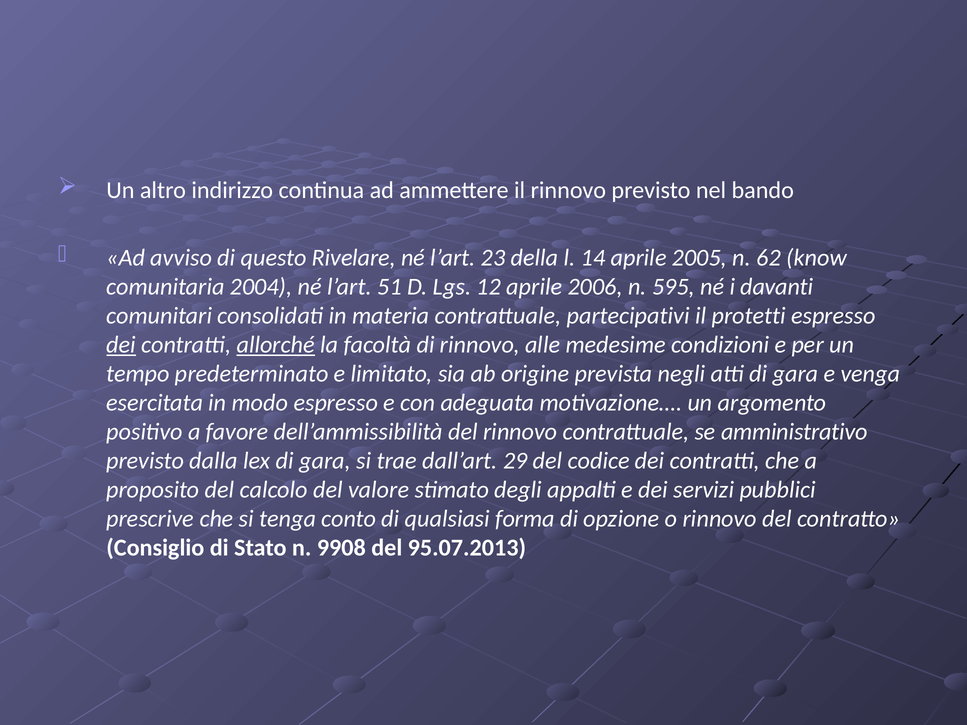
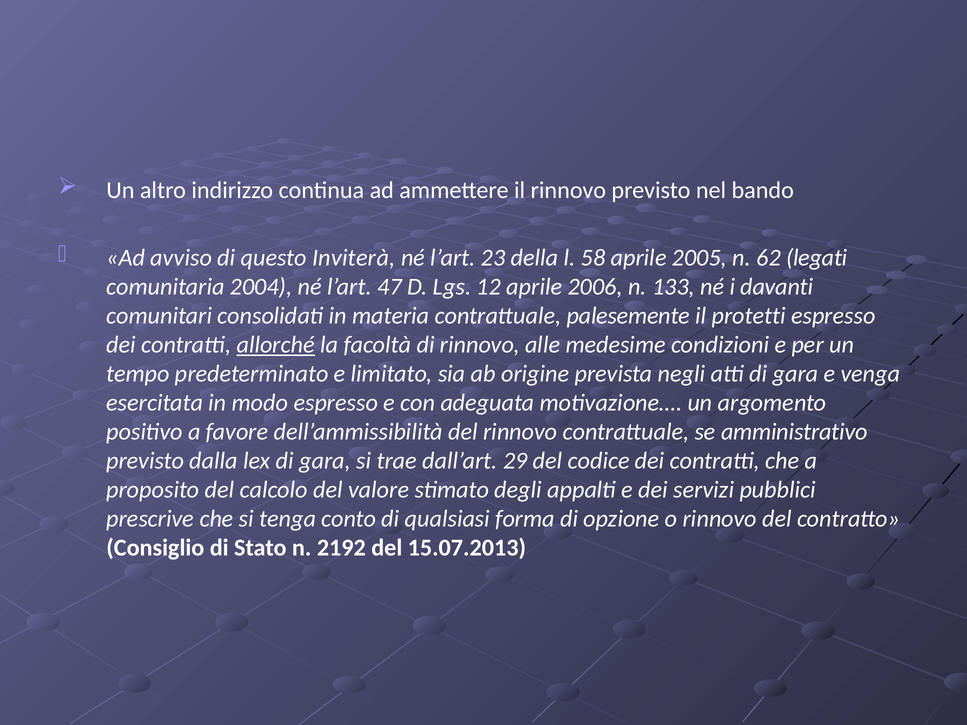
Rivelare: Rivelare -> Inviterà (354, 258)
14: 14 -> 58 (593, 258)
know: know -> legati (817, 258)
51: 51 -> 47 (390, 287)
595: 595 -> 133 (673, 287)
partecipativi: partecipativi -> palesemente (628, 316)
dei underline: present -> none (121, 345)
9908: 9908 -> 2192 (341, 548)
95.07.2013: 95.07.2013 -> 15.07.2013 (467, 548)
